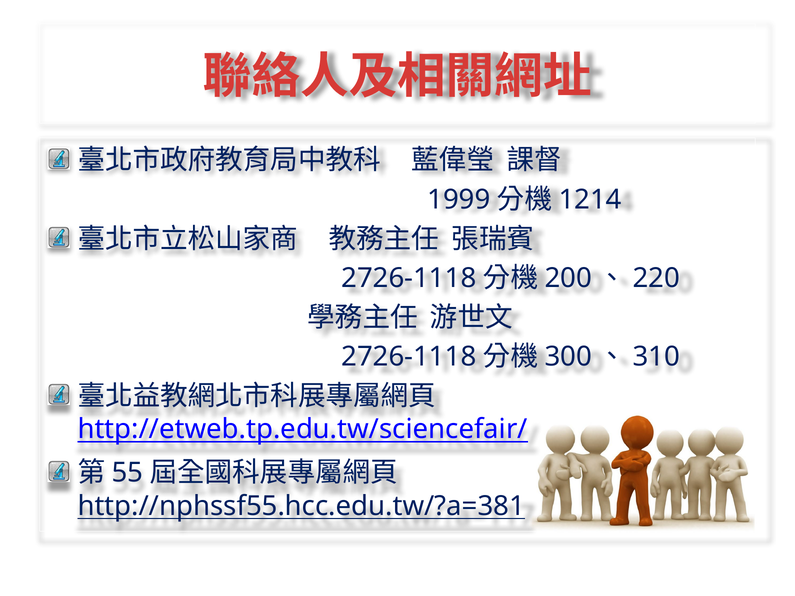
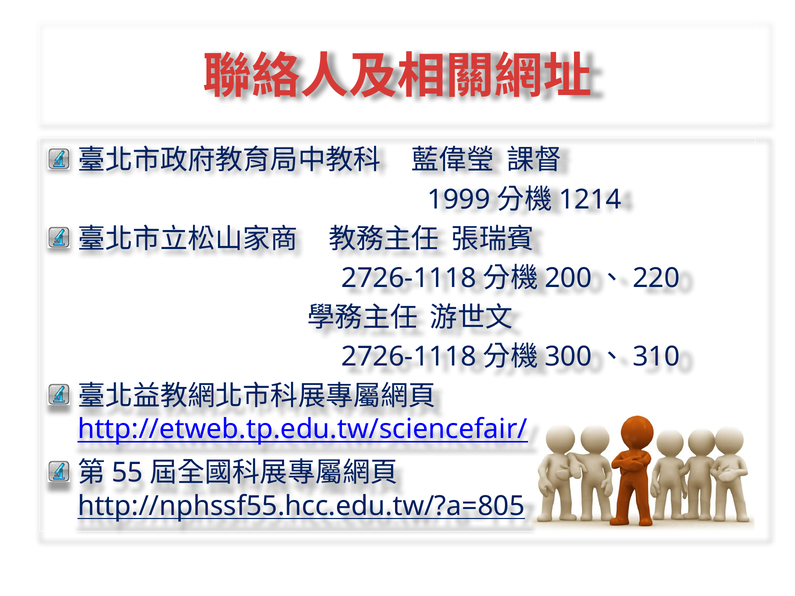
http://nphssf55.hcc.edu.tw/?a=381: http://nphssf55.hcc.edu.tw/?a=381 -> http://nphssf55.hcc.edu.tw/?a=805 (301, 506)
